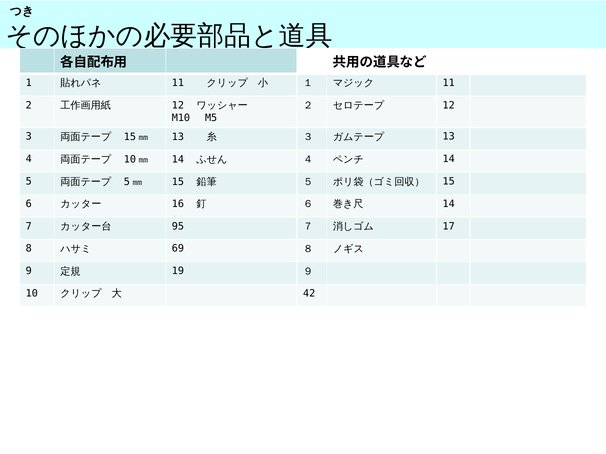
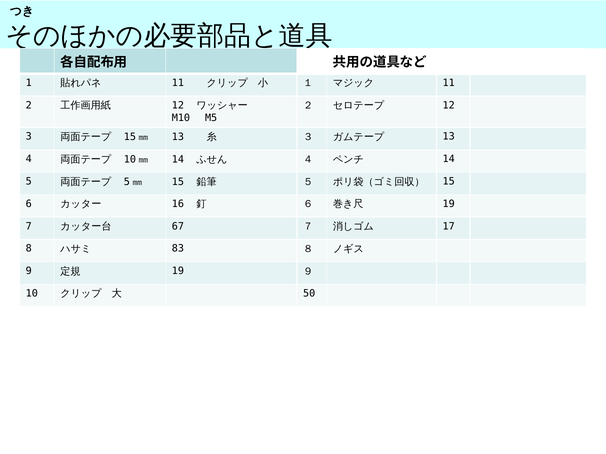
14: 14 -> 19 (449, 204)
95: 95 -> 67 (178, 226)
69: 69 -> 83 (178, 249)
42: 42 -> 50 (309, 294)
